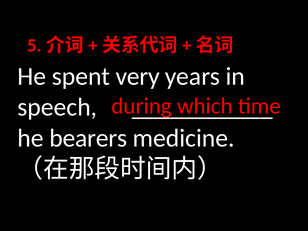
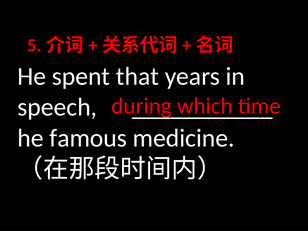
very: very -> that (137, 76)
bearers: bearers -> famous (88, 138)
